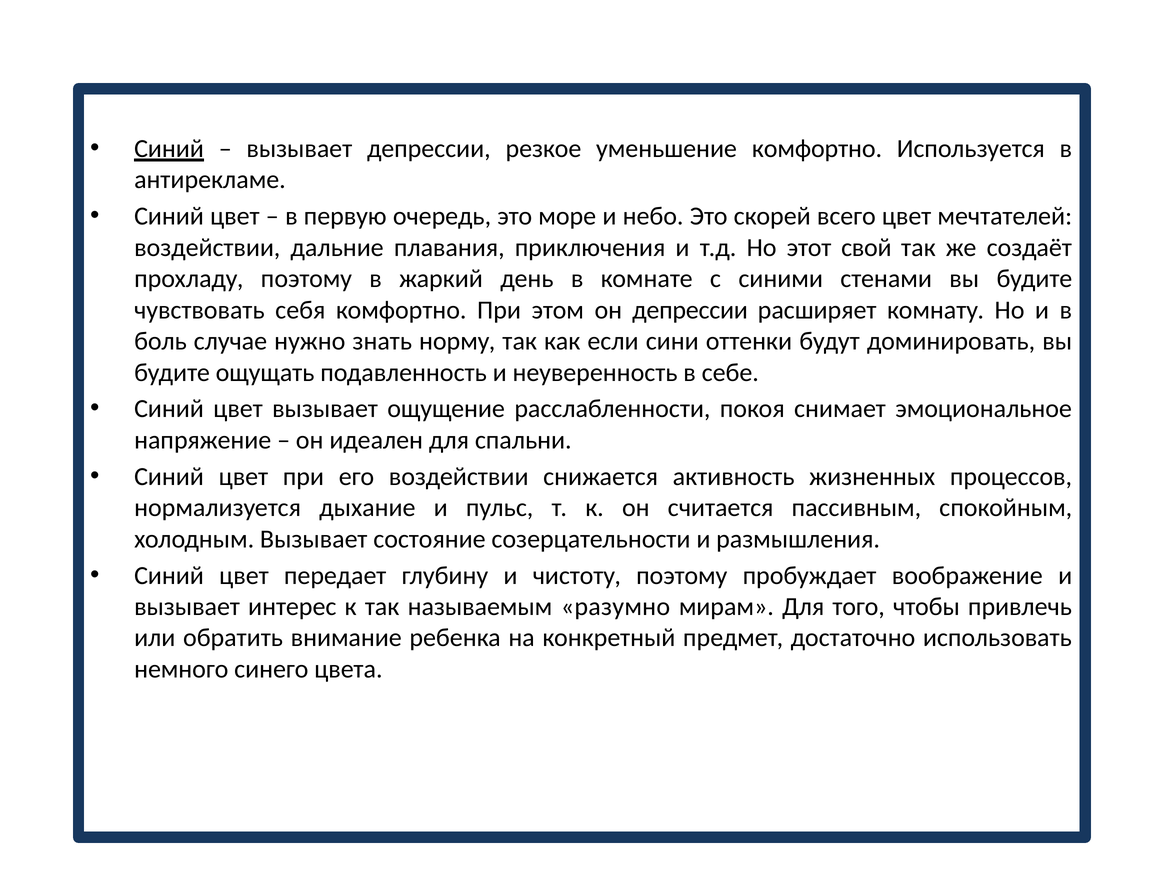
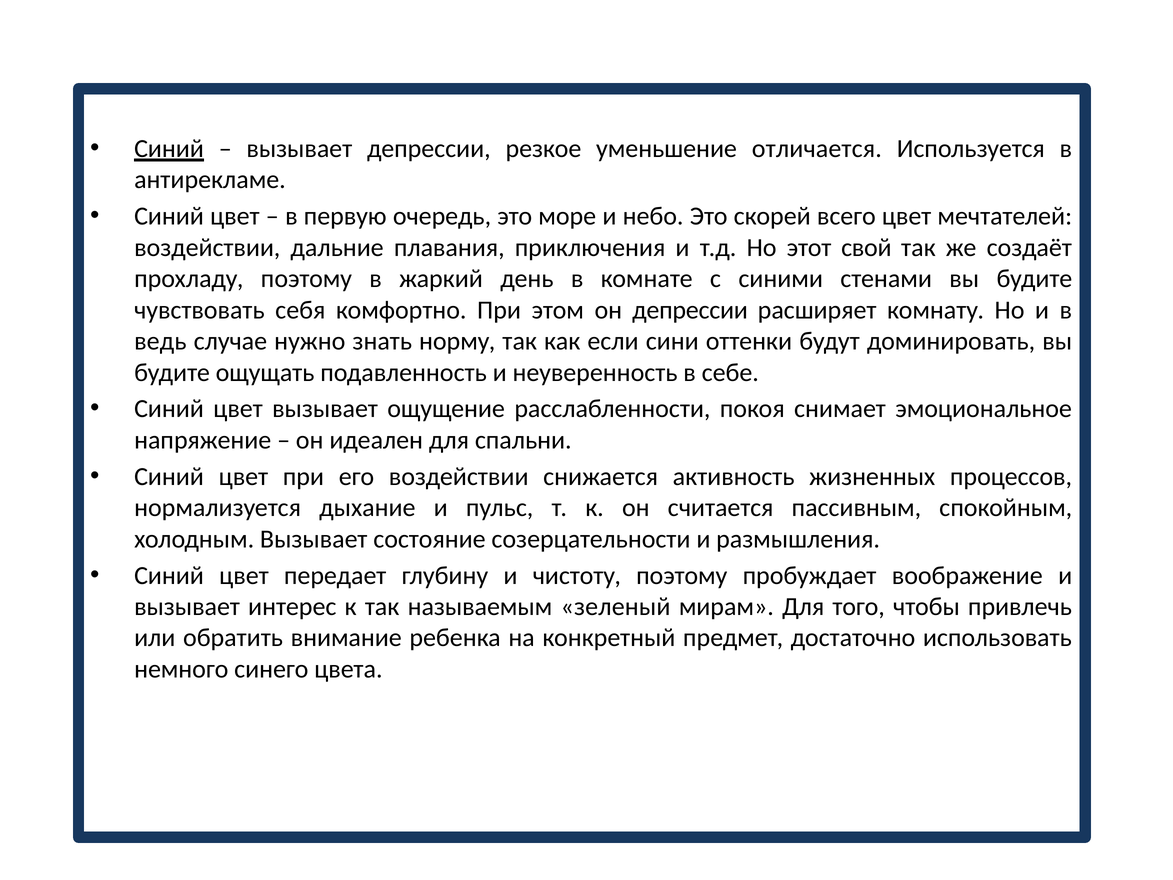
уменьшение комфортно: комфортно -> отличается (817, 149)
боль: боль -> ведь (160, 341)
разумно: разумно -> зеленый (616, 606)
